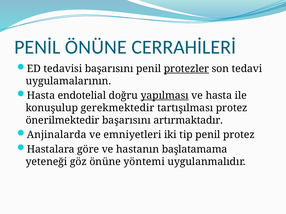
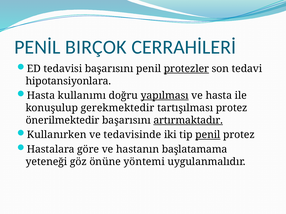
PENİL ÖNÜNE: ÖNÜNE -> BIRÇOK (96, 47)
uygulamalarının: uygulamalarının -> hipotansiyonlara (68, 81)
endotelial: endotelial -> kullanımı (82, 96)
artırmaktadır underline: none -> present (188, 121)
Anjinalarda: Anjinalarda -> Kullanırken (57, 135)
emniyetleri: emniyetleri -> tedavisinde (132, 135)
penil underline: none -> present (208, 135)
